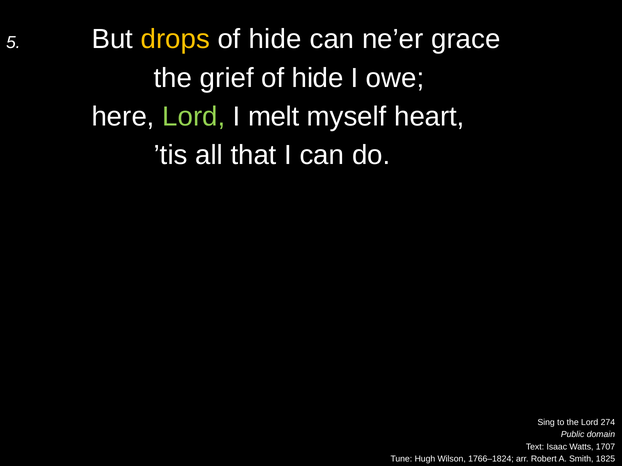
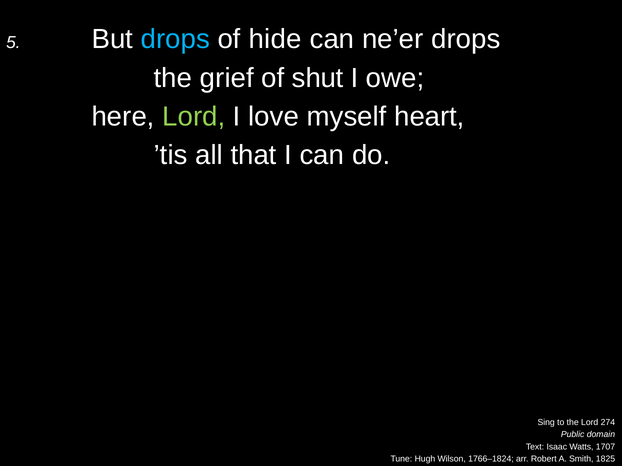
drops colour: yellow -> light blue (175, 39)
ne’er grace: grace -> drops (466, 39)
hide: hide -> shut (318, 78)
melt: melt -> love (274, 117)
